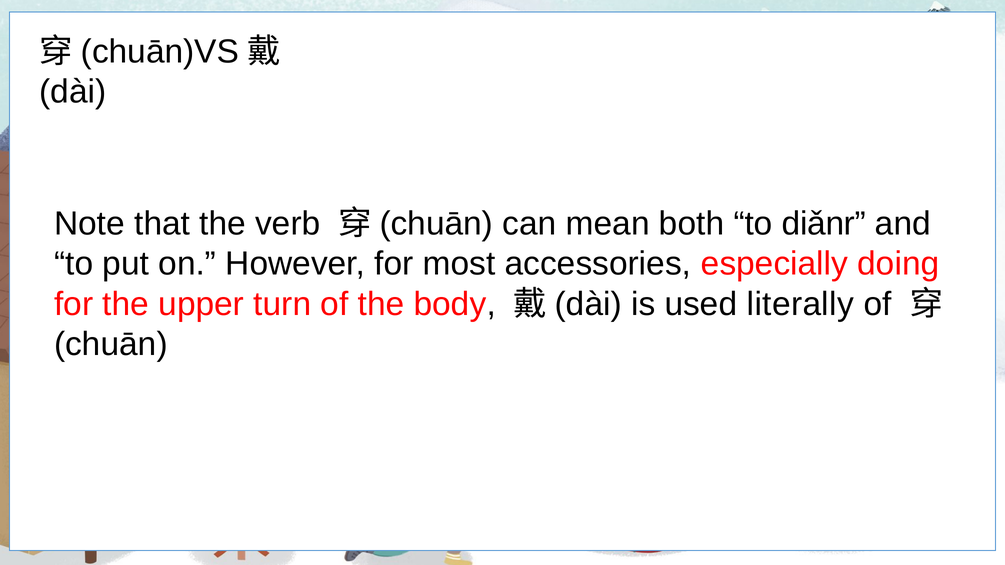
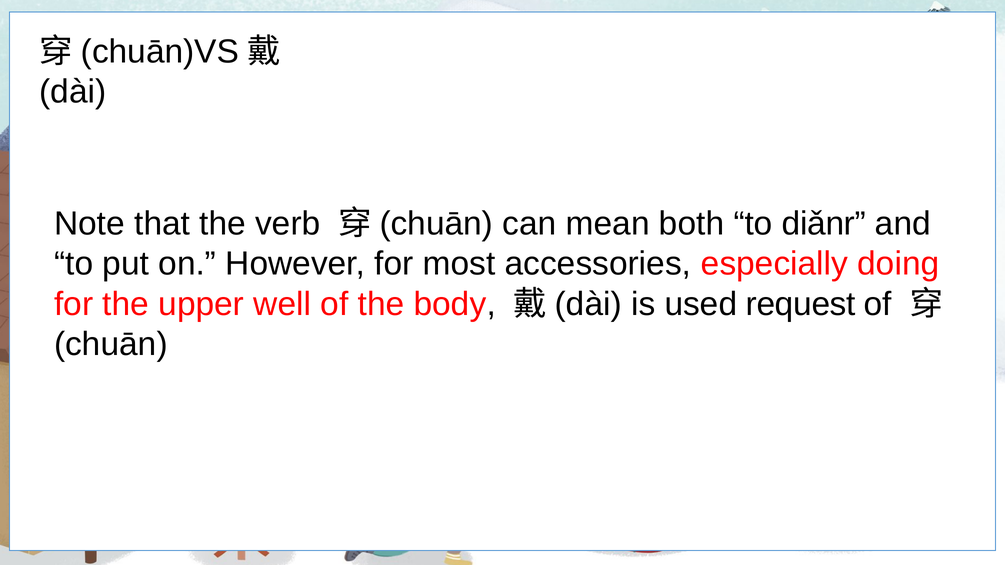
turn: turn -> well (282, 304)
literally: literally -> request (801, 304)
